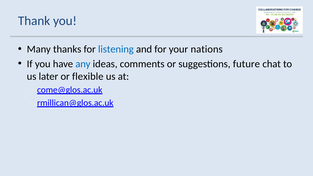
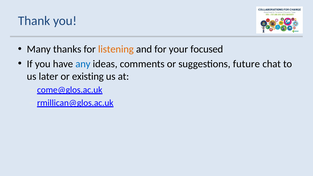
listening colour: blue -> orange (116, 49)
nations: nations -> focused (207, 49)
flexible: flexible -> existing (88, 76)
